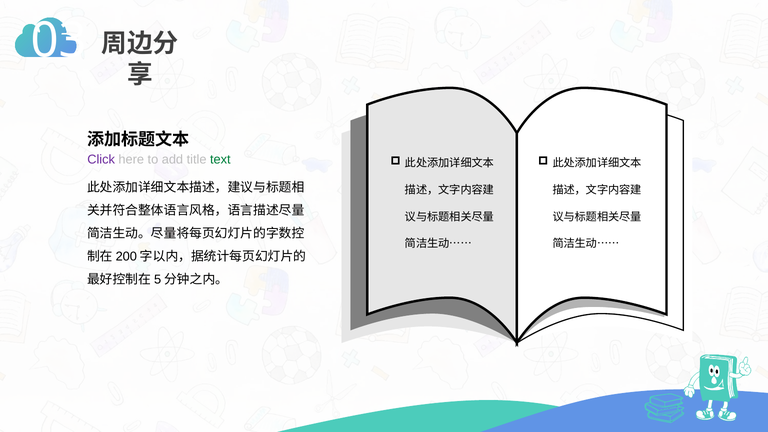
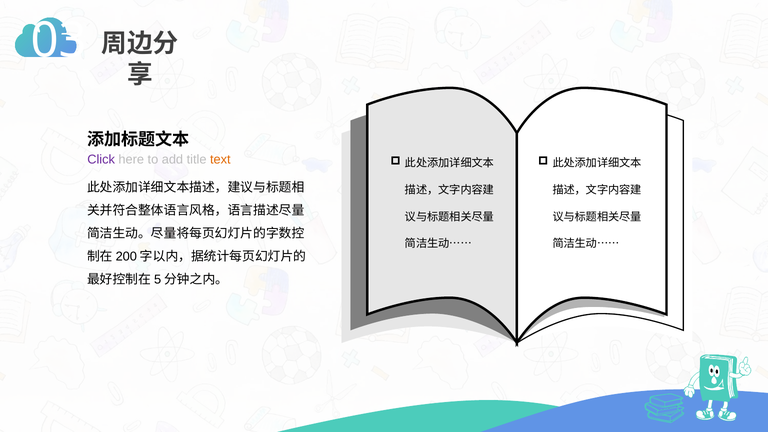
text colour: green -> orange (220, 159)
